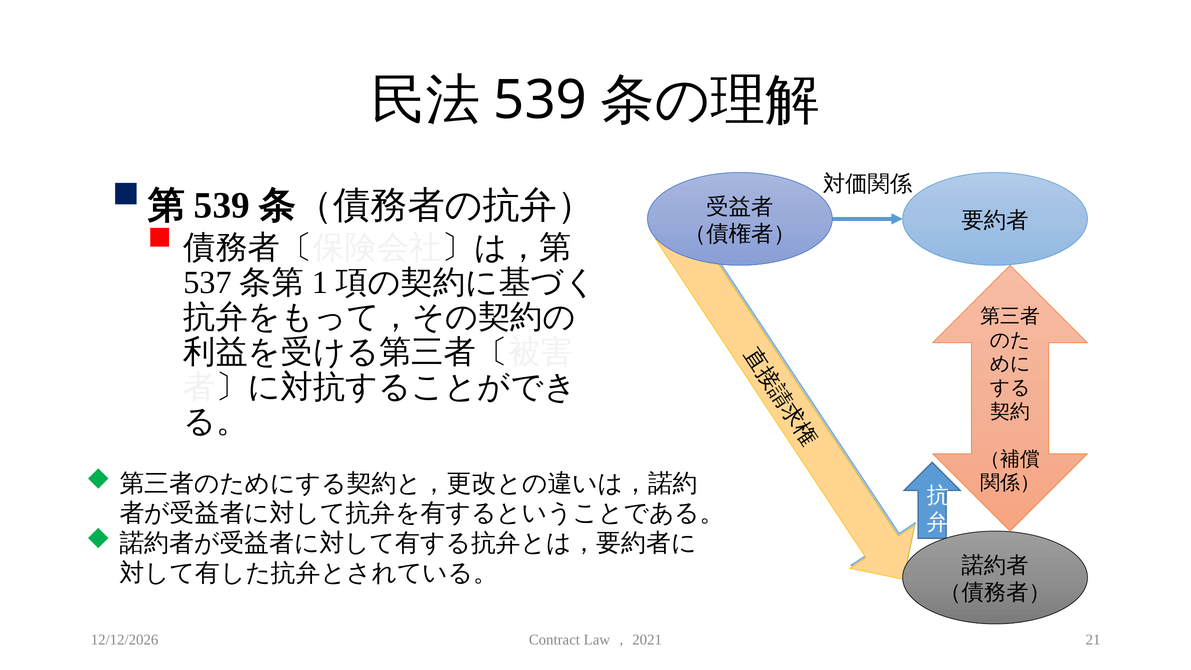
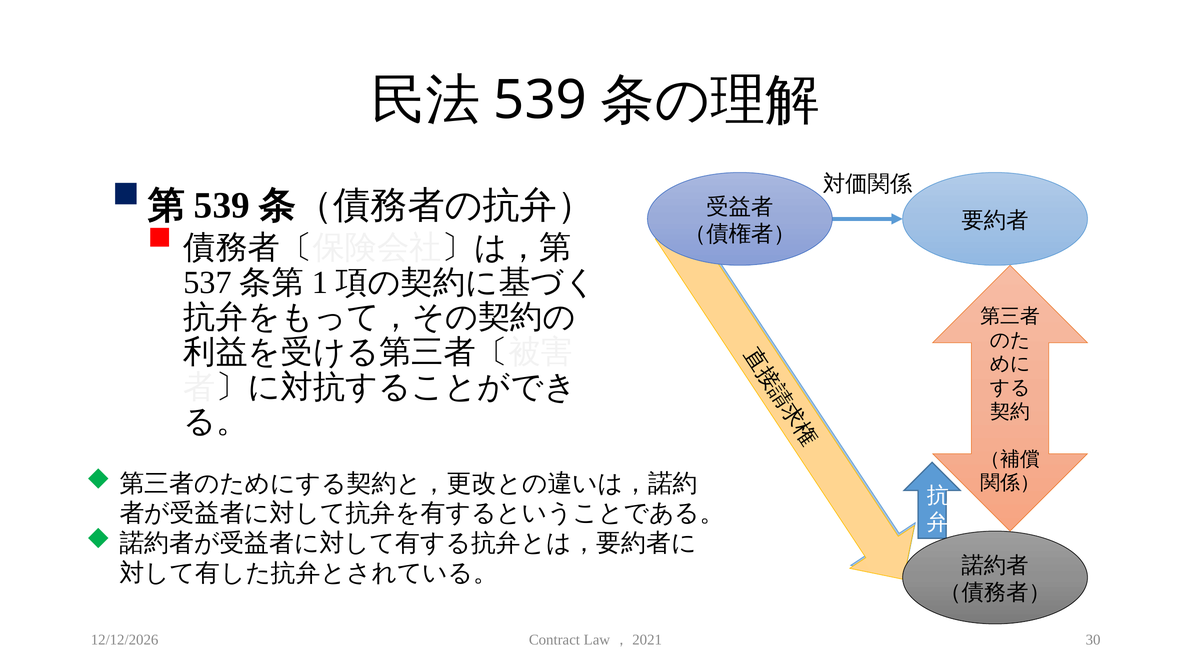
21: 21 -> 30 (1093, 640)
